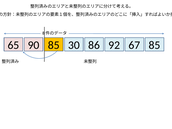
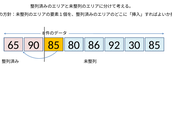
30: 30 -> 80 (74, 45)
67: 67 -> 30 (134, 45)
